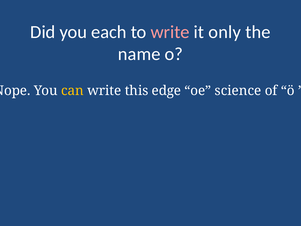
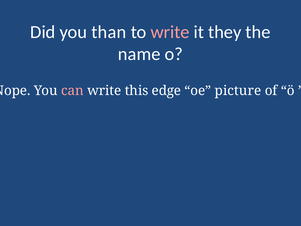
each: each -> than (109, 32)
only: only -> they (225, 32)
can colour: yellow -> pink (72, 91)
science: science -> picture (238, 91)
